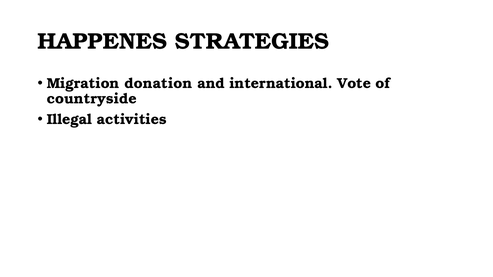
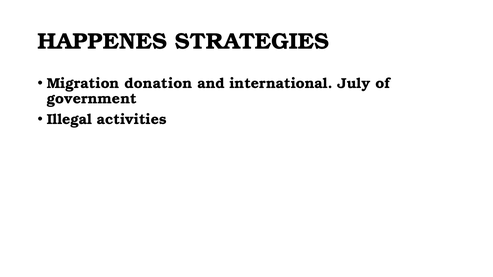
Vote: Vote -> July (354, 83)
countryside: countryside -> government (92, 99)
